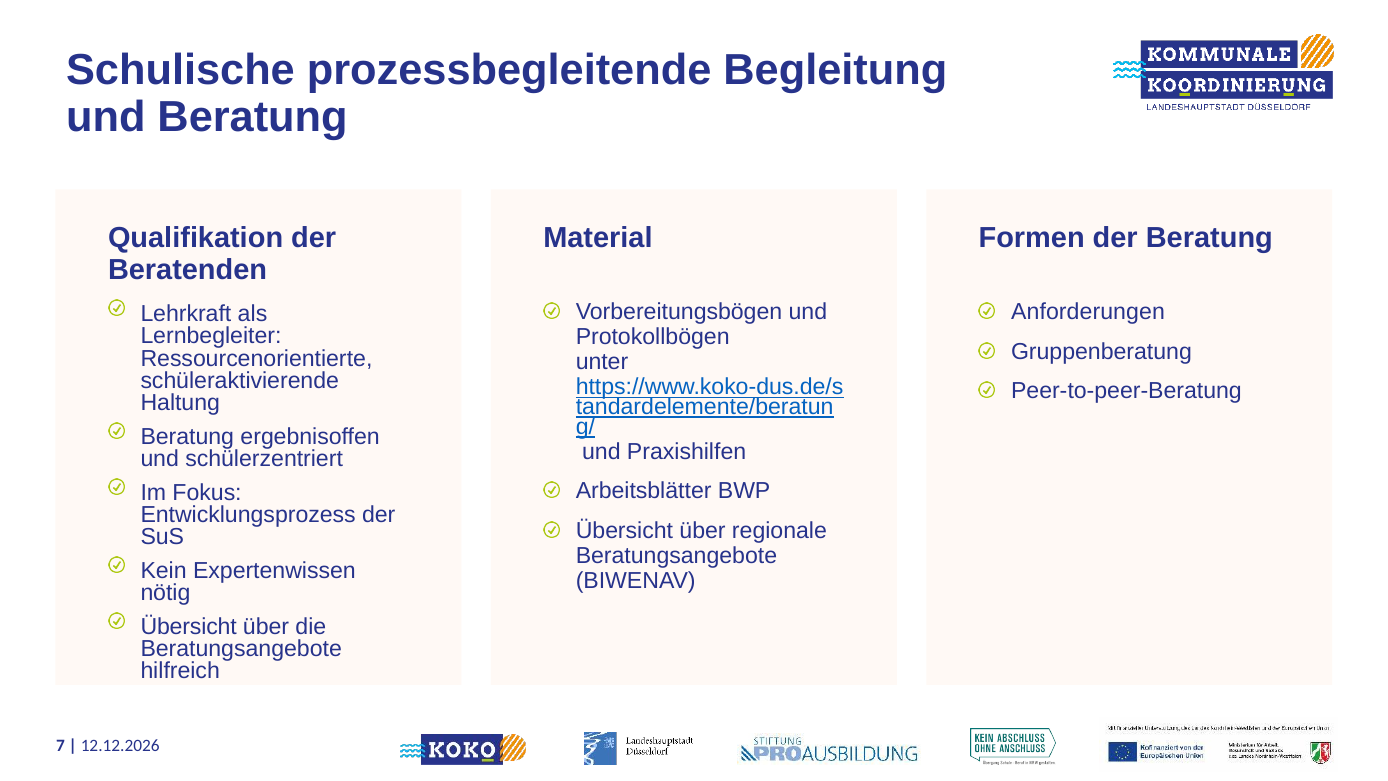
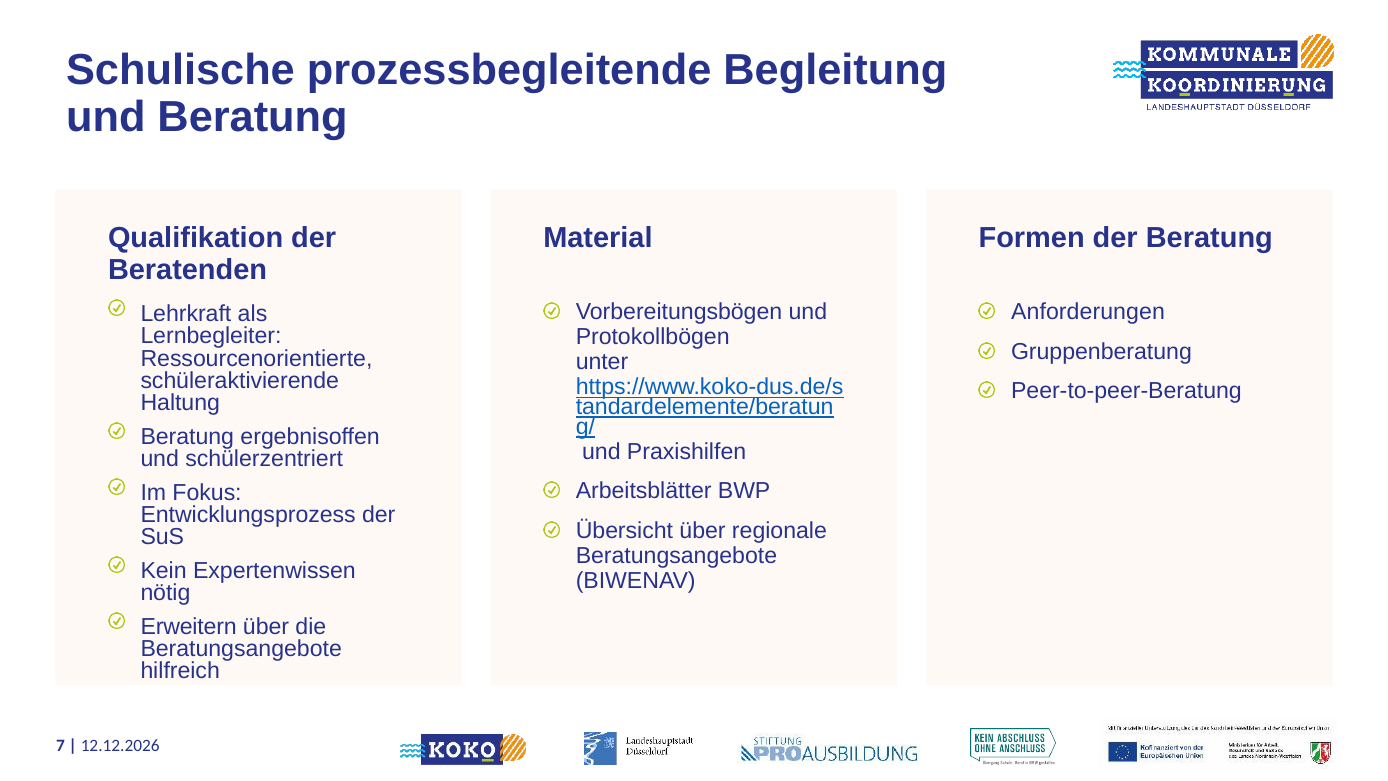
Übersicht: Übersicht -> Erweitern (189, 627)
